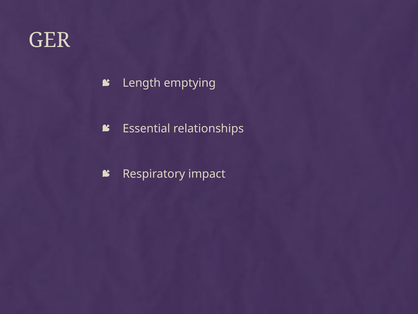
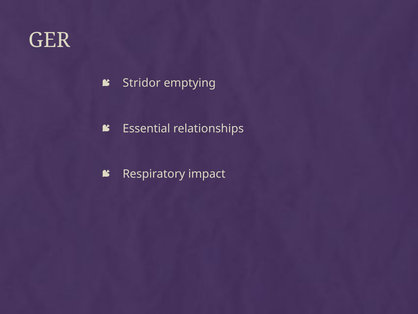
Length: Length -> Stridor (142, 83)
